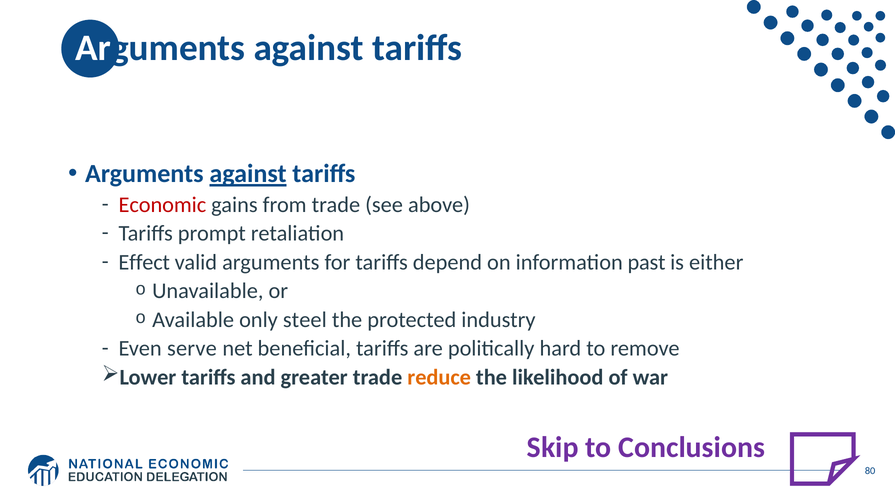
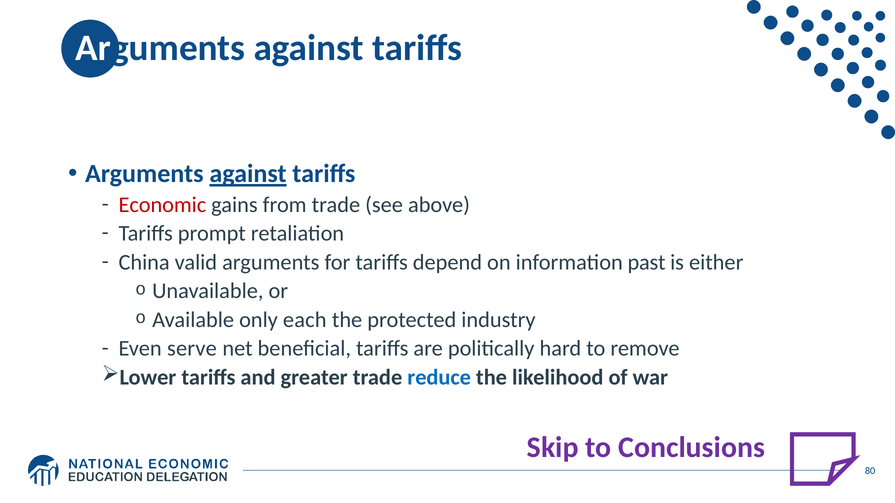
Effect: Effect -> China (144, 262)
steel: steel -> each (305, 320)
reduce colour: orange -> blue (439, 378)
